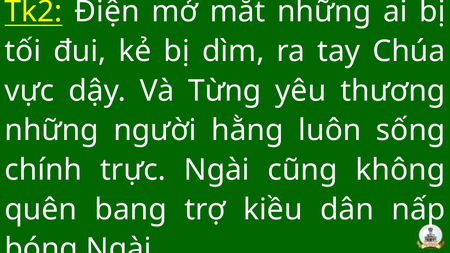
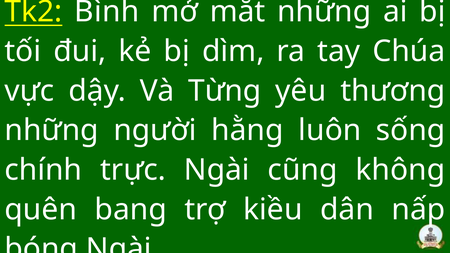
Điện: Điện -> Bình (107, 12)
